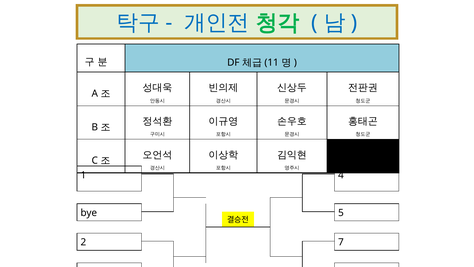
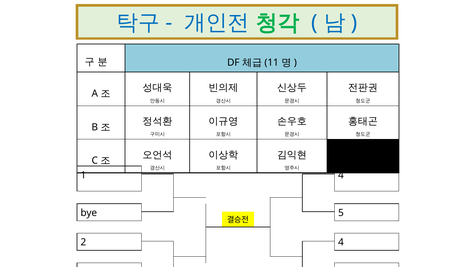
2 7: 7 -> 4 (341, 242)
